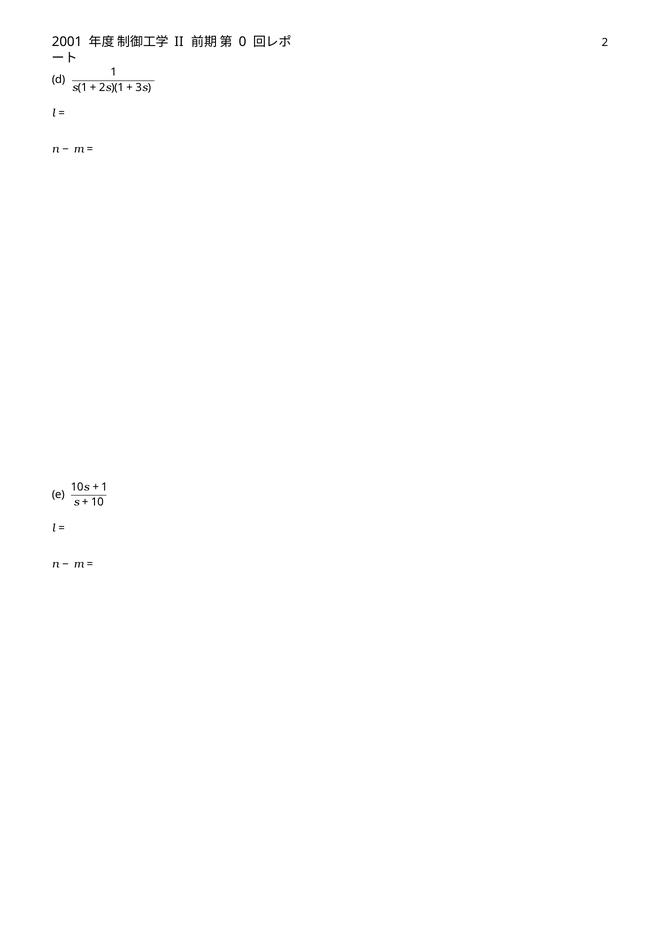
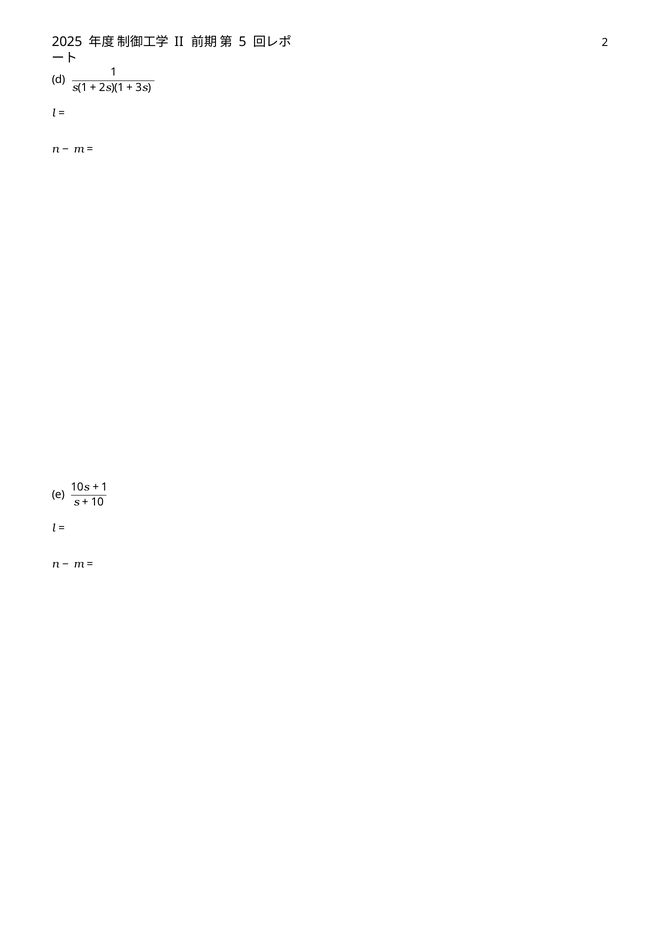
2001: 2001 -> 2025 (67, 42)
0: 0 -> 5 (243, 42)
